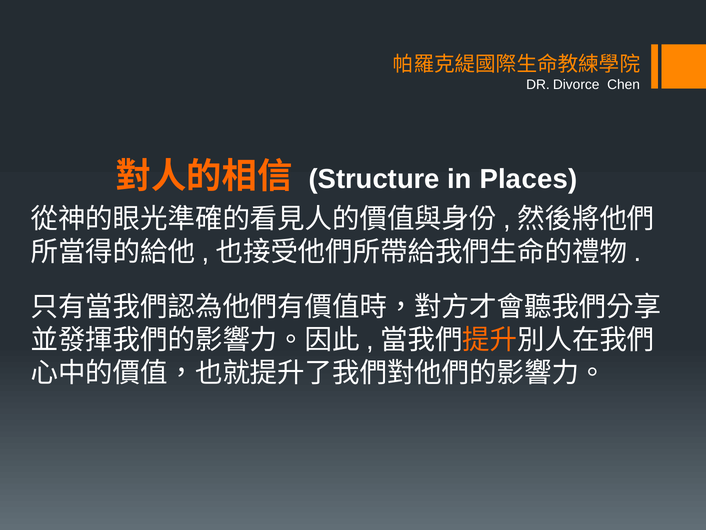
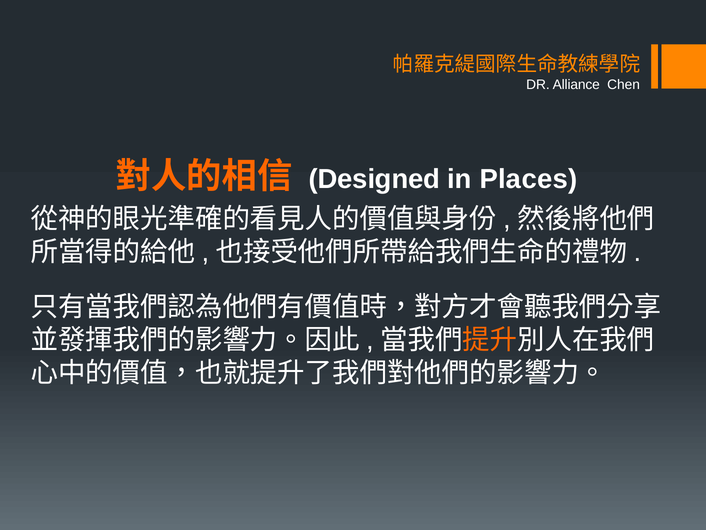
Divorce: Divorce -> Alliance (576, 84)
Structure: Structure -> Designed (374, 179)
